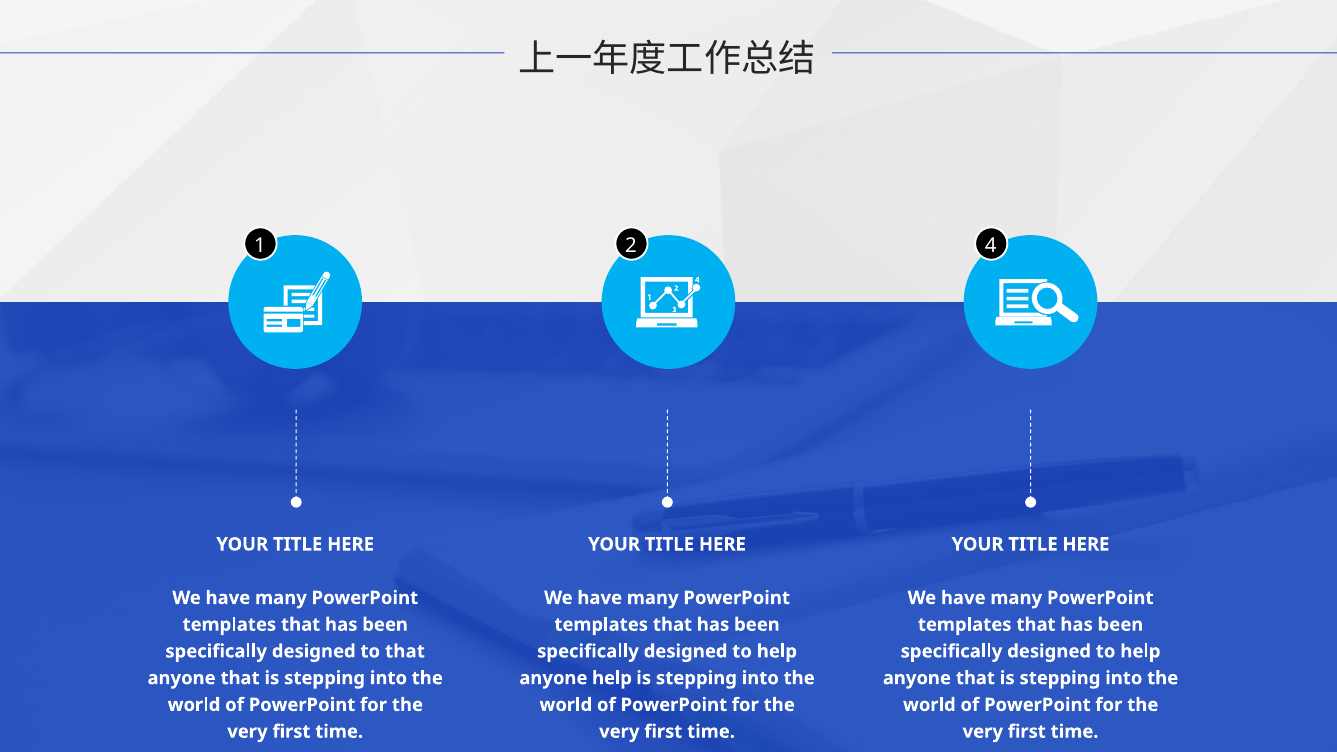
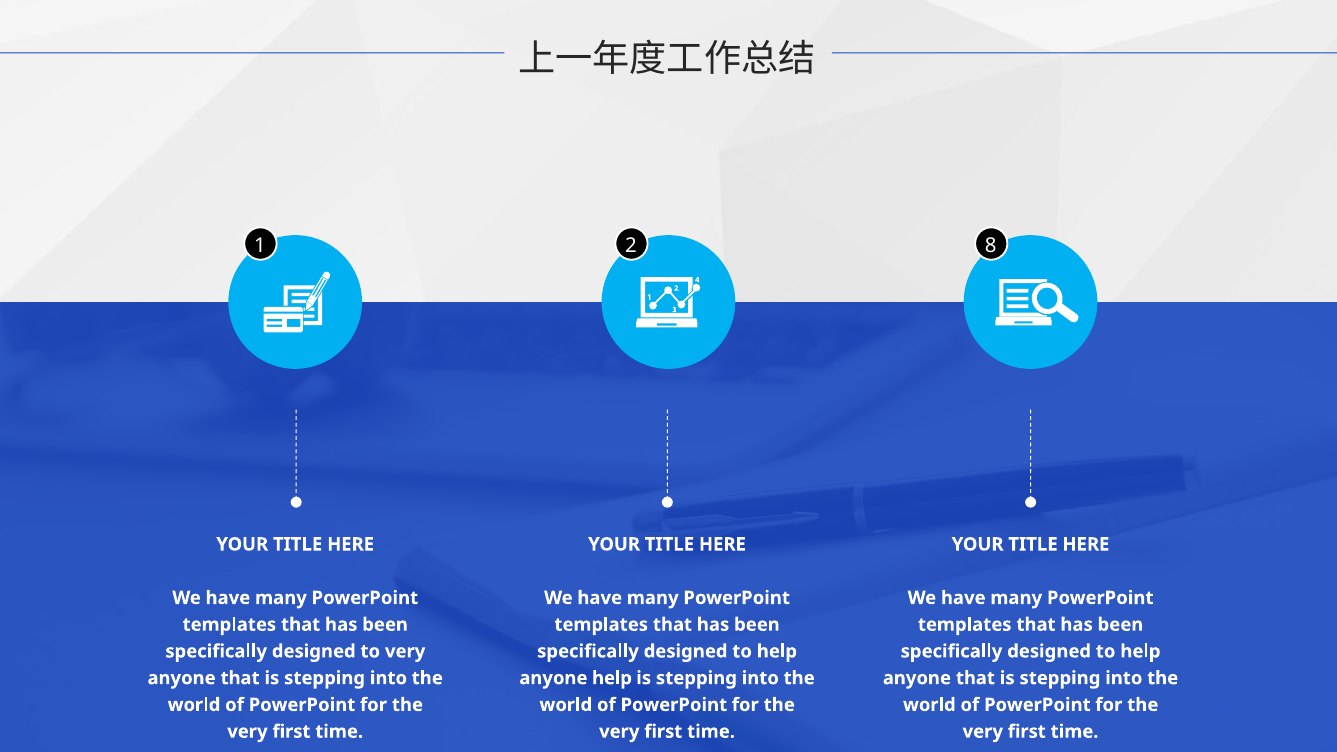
4: 4 -> 8 (991, 245)
to that: that -> very (405, 651)
